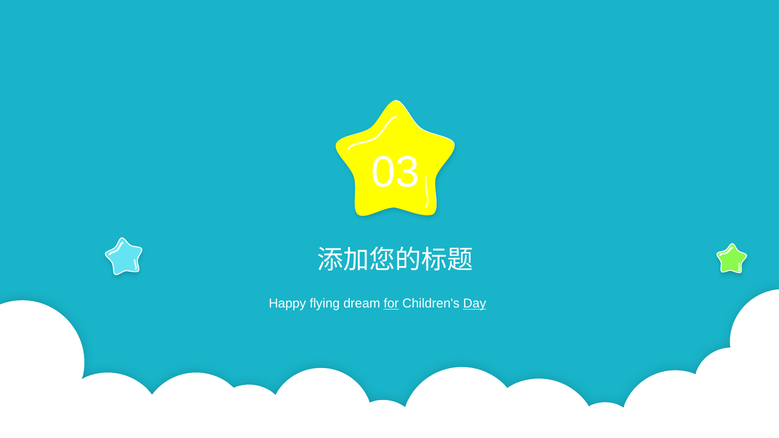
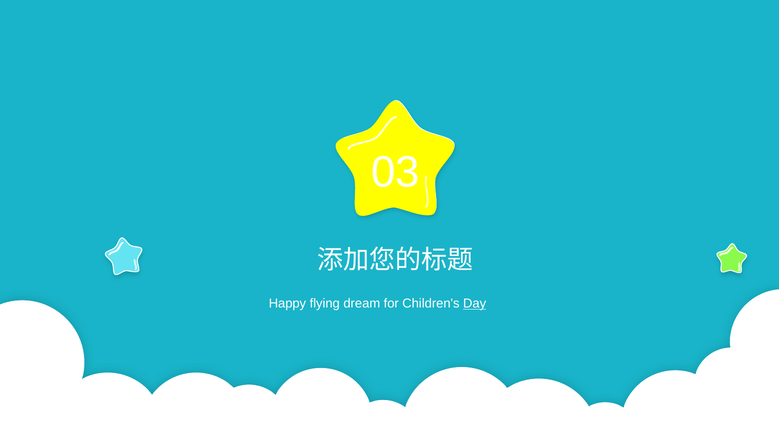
for underline: present -> none (391, 304)
